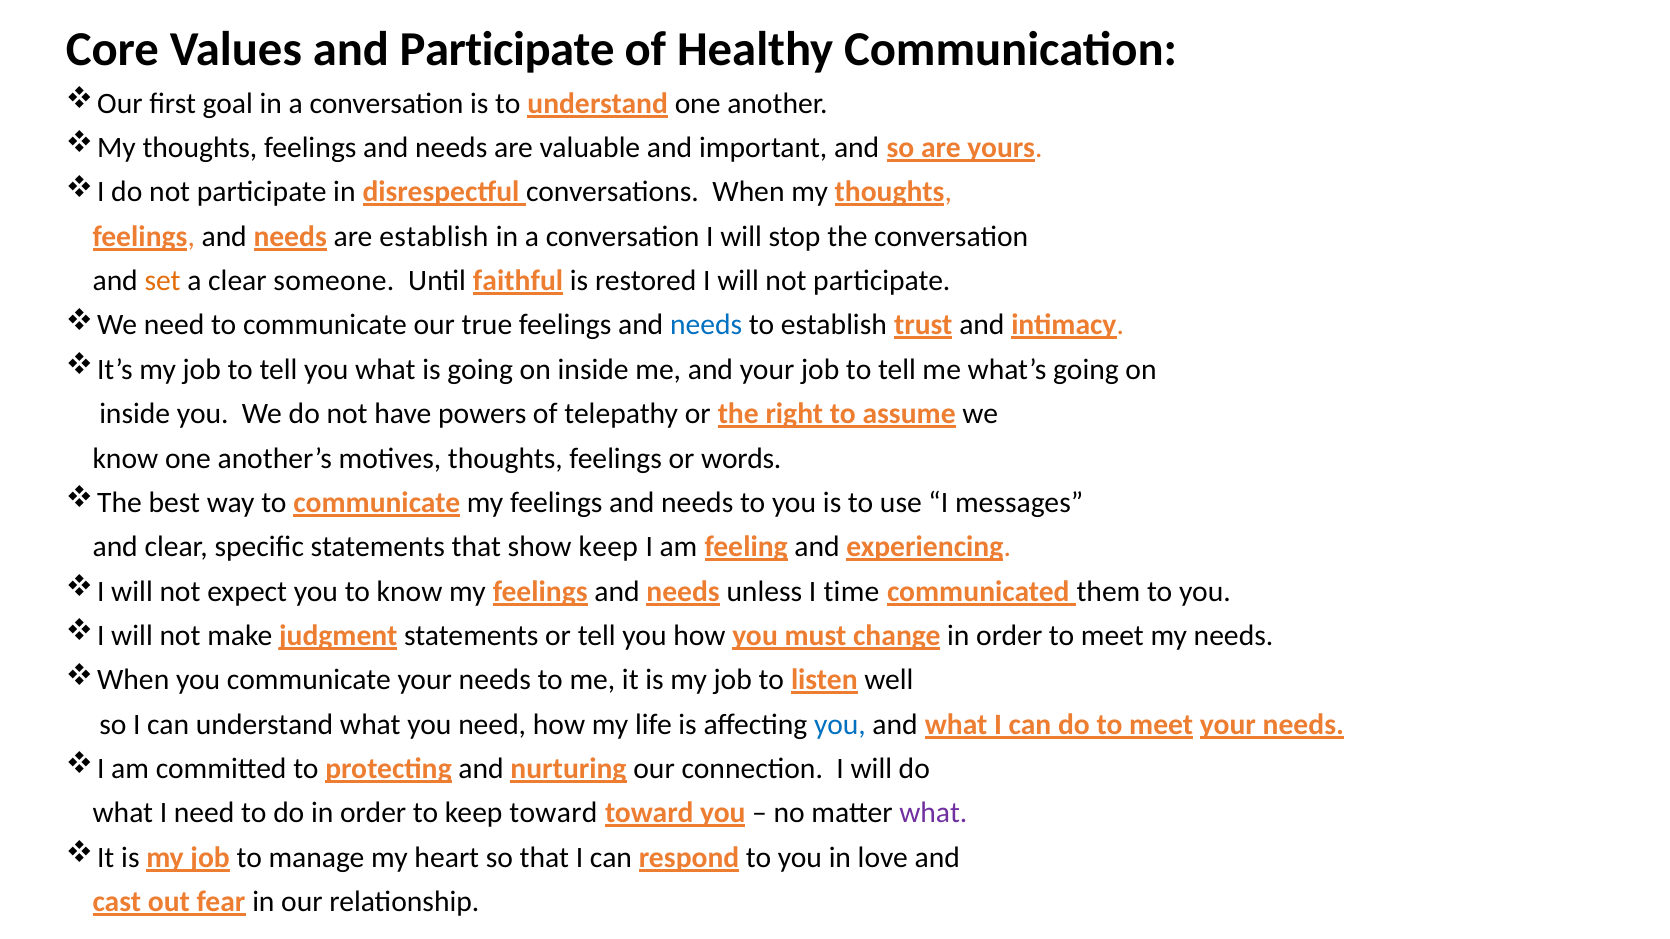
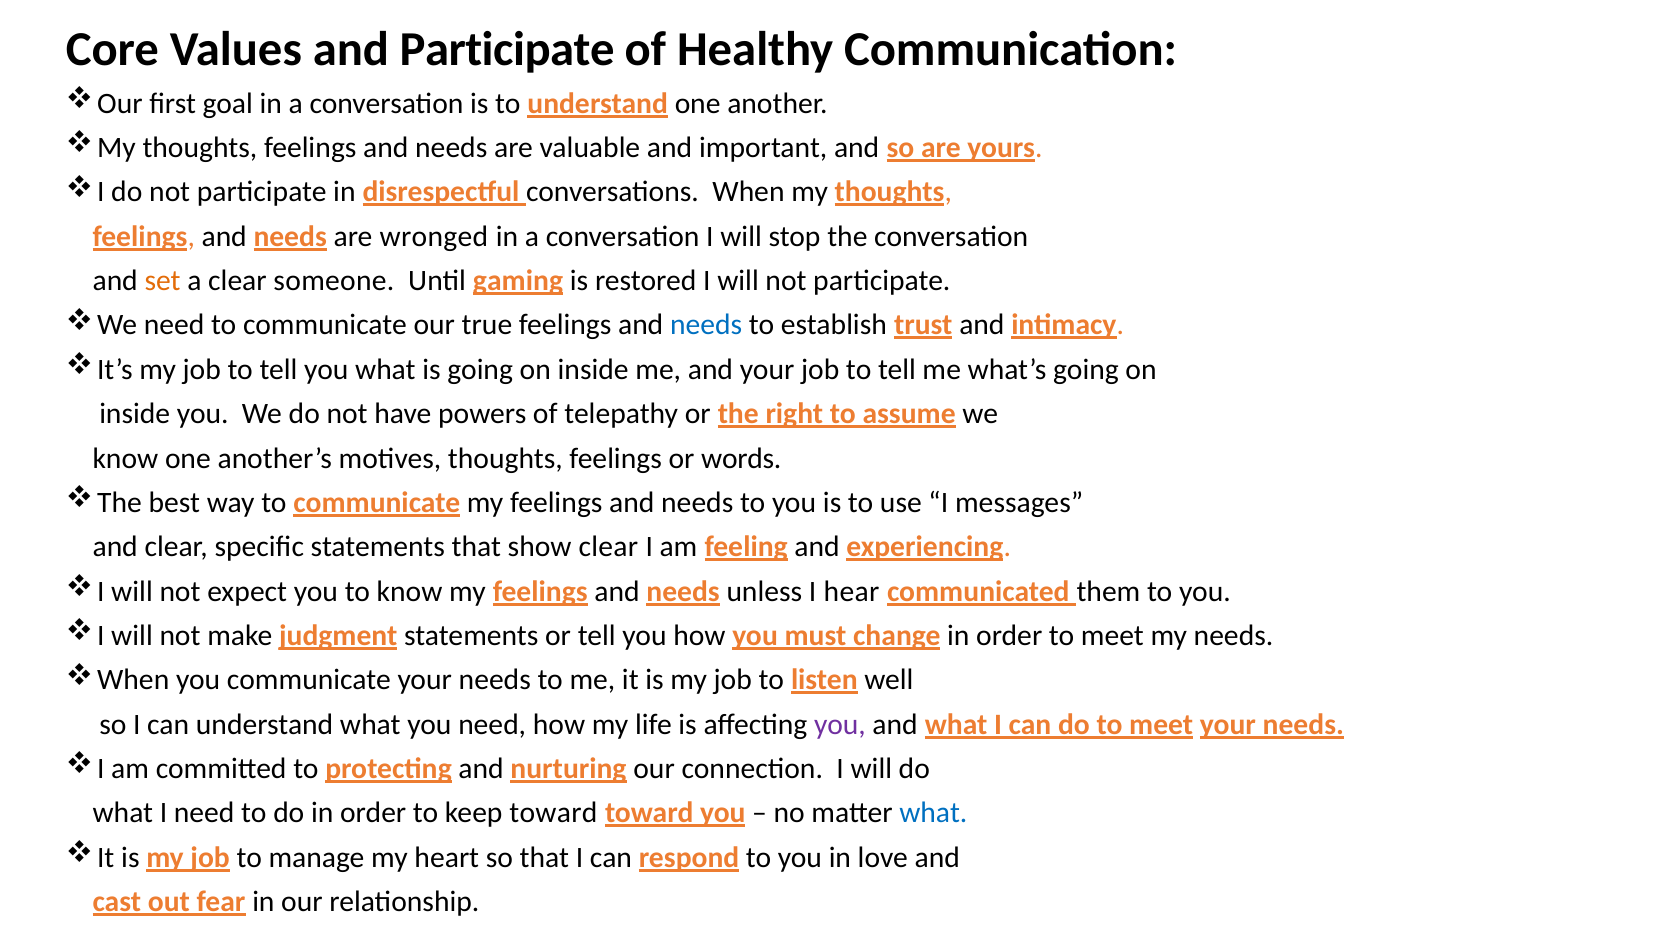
are establish: establish -> wronged (434, 237)
faithful: faithful -> gaming (518, 281)
show keep: keep -> clear (608, 547)
time: time -> hear (852, 592)
you colour: blue -> purple (840, 725)
what colour: purple -> blue (933, 813)
